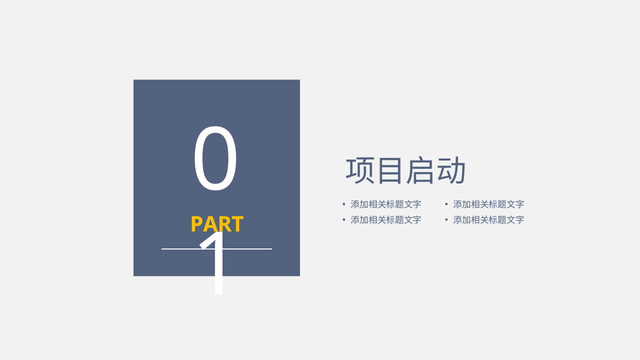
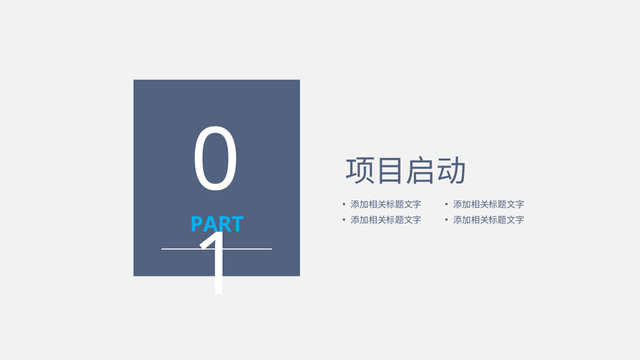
PART colour: yellow -> light blue (217, 224)
